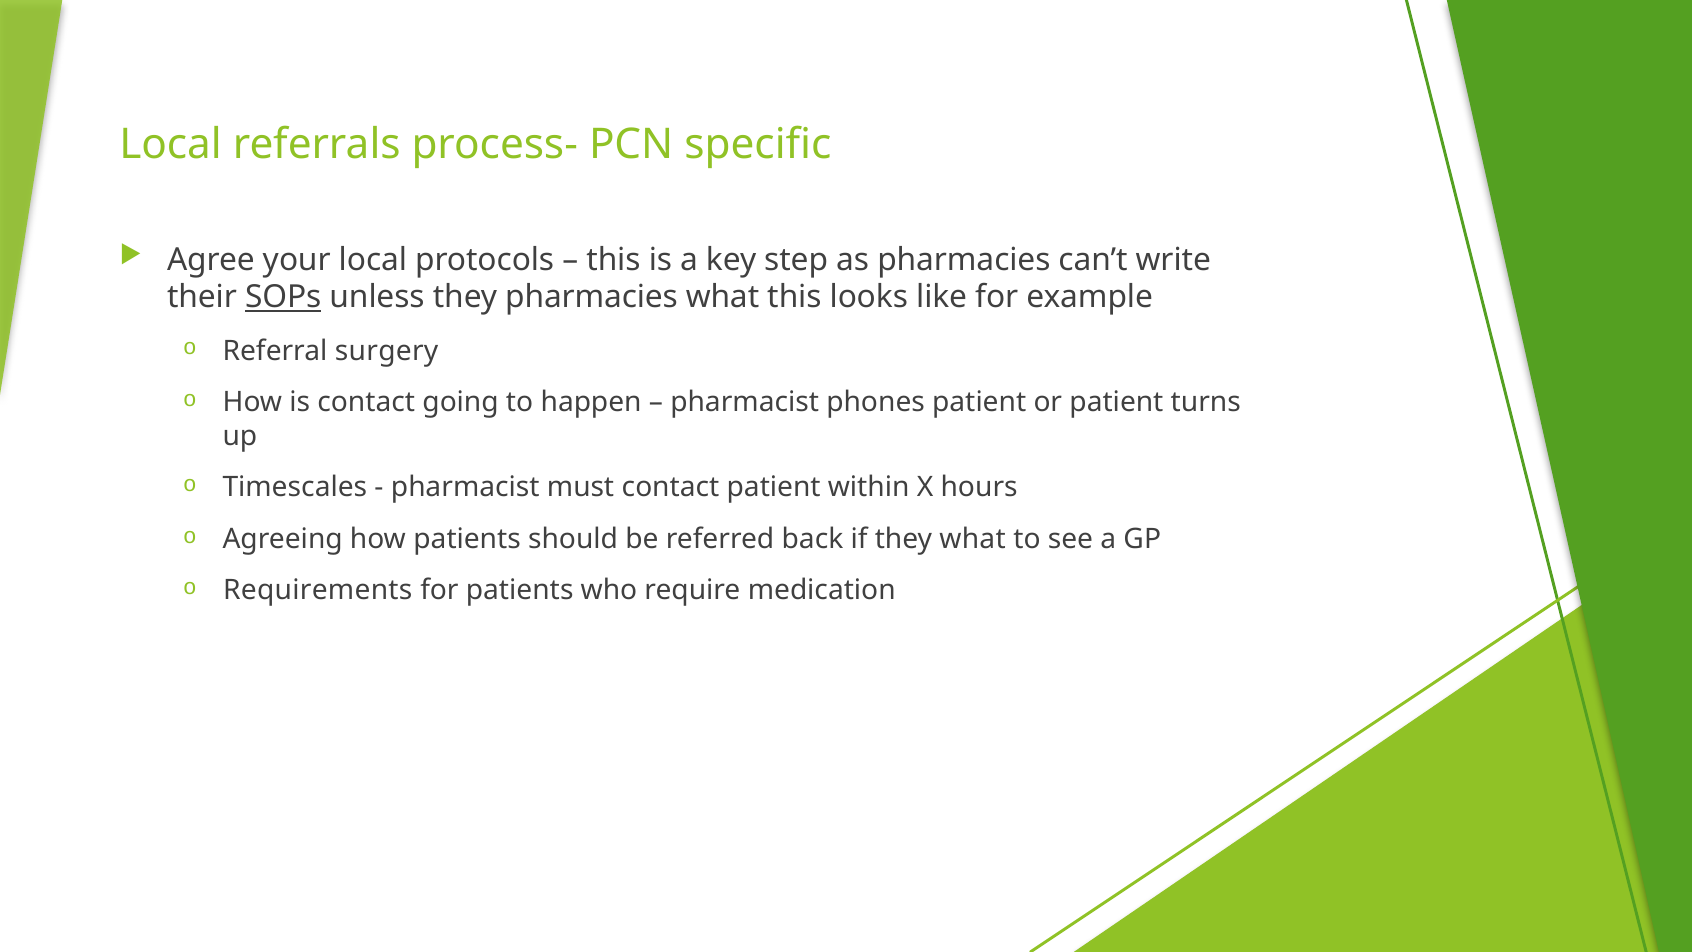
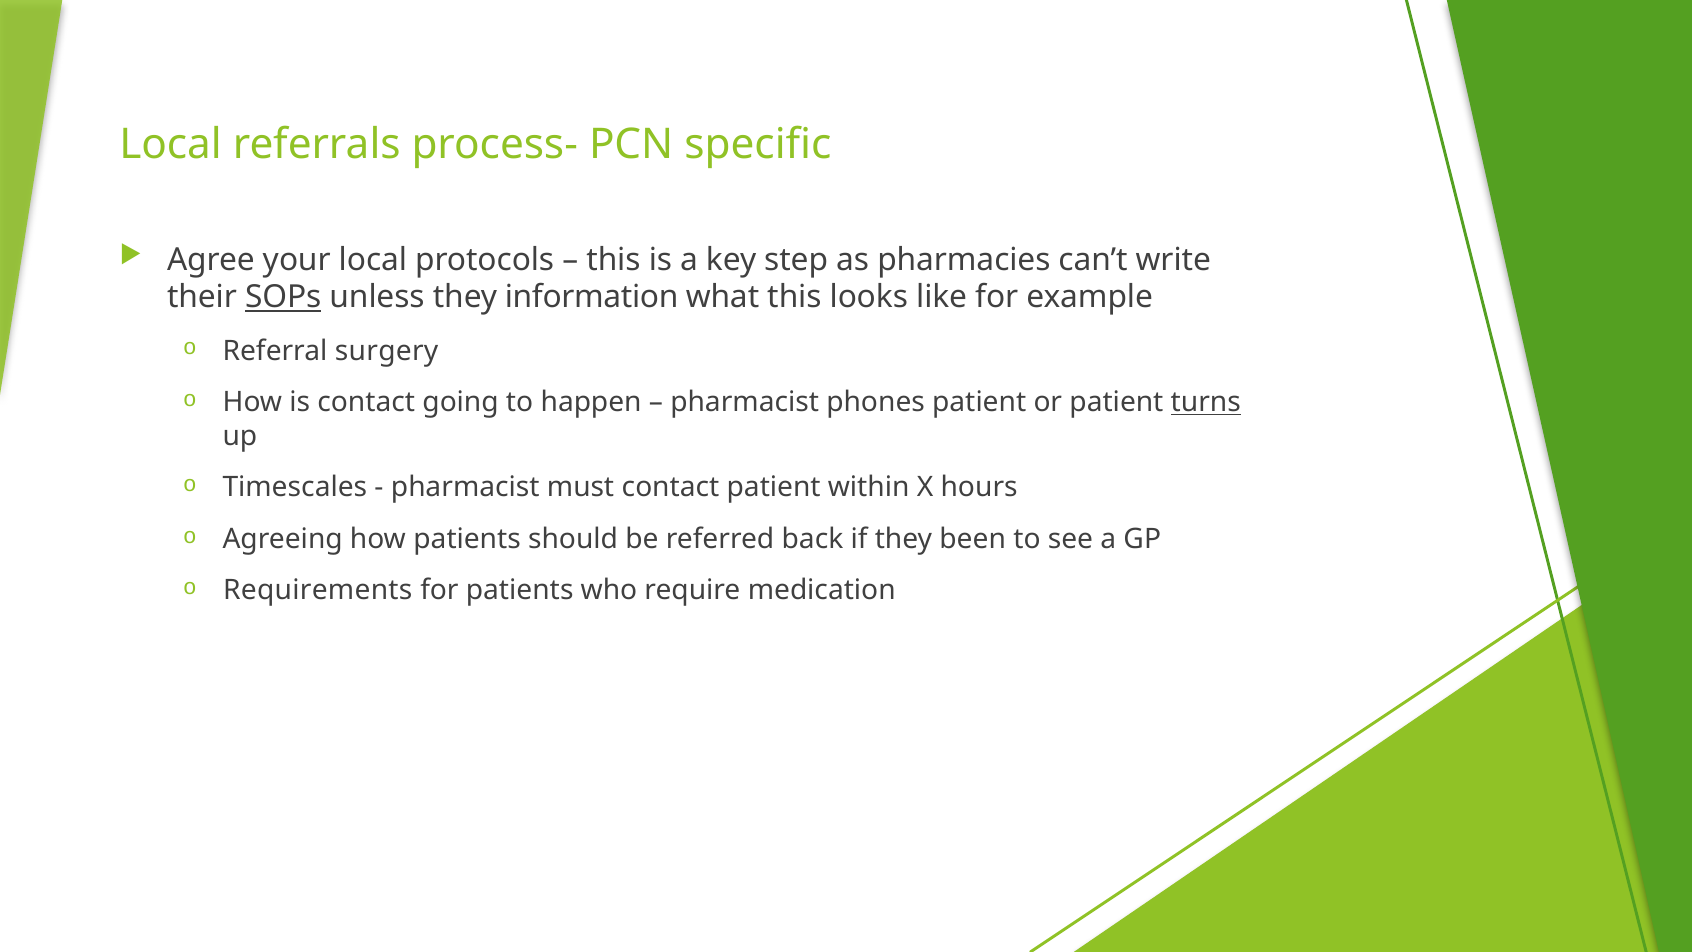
they pharmacies: pharmacies -> information (592, 297)
turns underline: none -> present (1206, 402)
they what: what -> been (973, 539)
